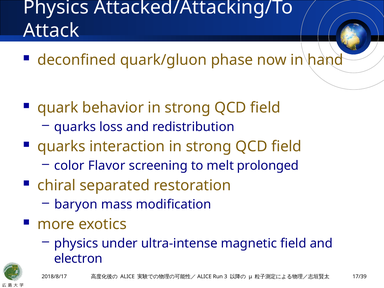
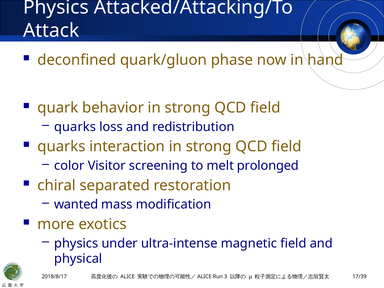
Flavor: Flavor -> Visitor (107, 166)
baryon: baryon -> wanted (76, 204)
electron: electron -> physical (78, 259)
